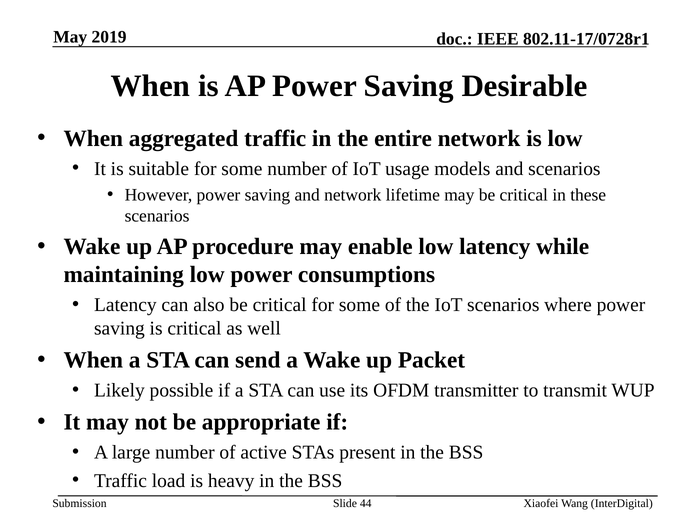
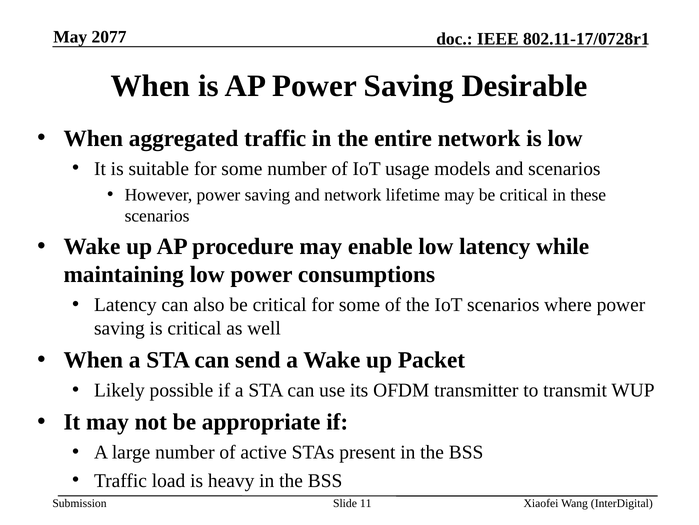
2019: 2019 -> 2077 (109, 37)
44: 44 -> 11 (366, 503)
